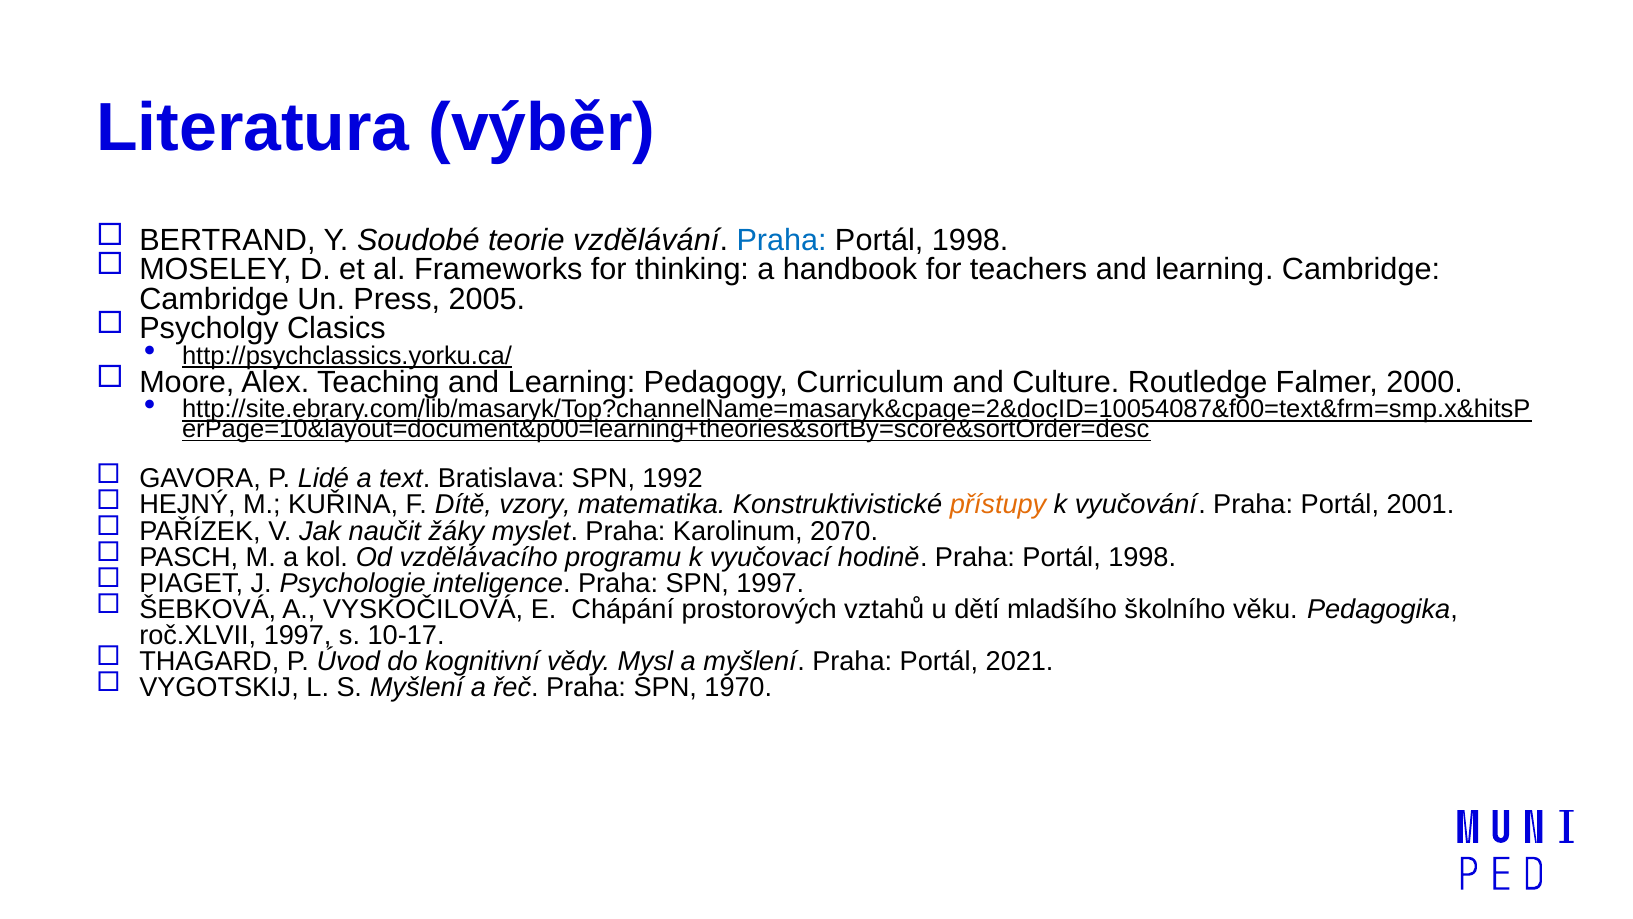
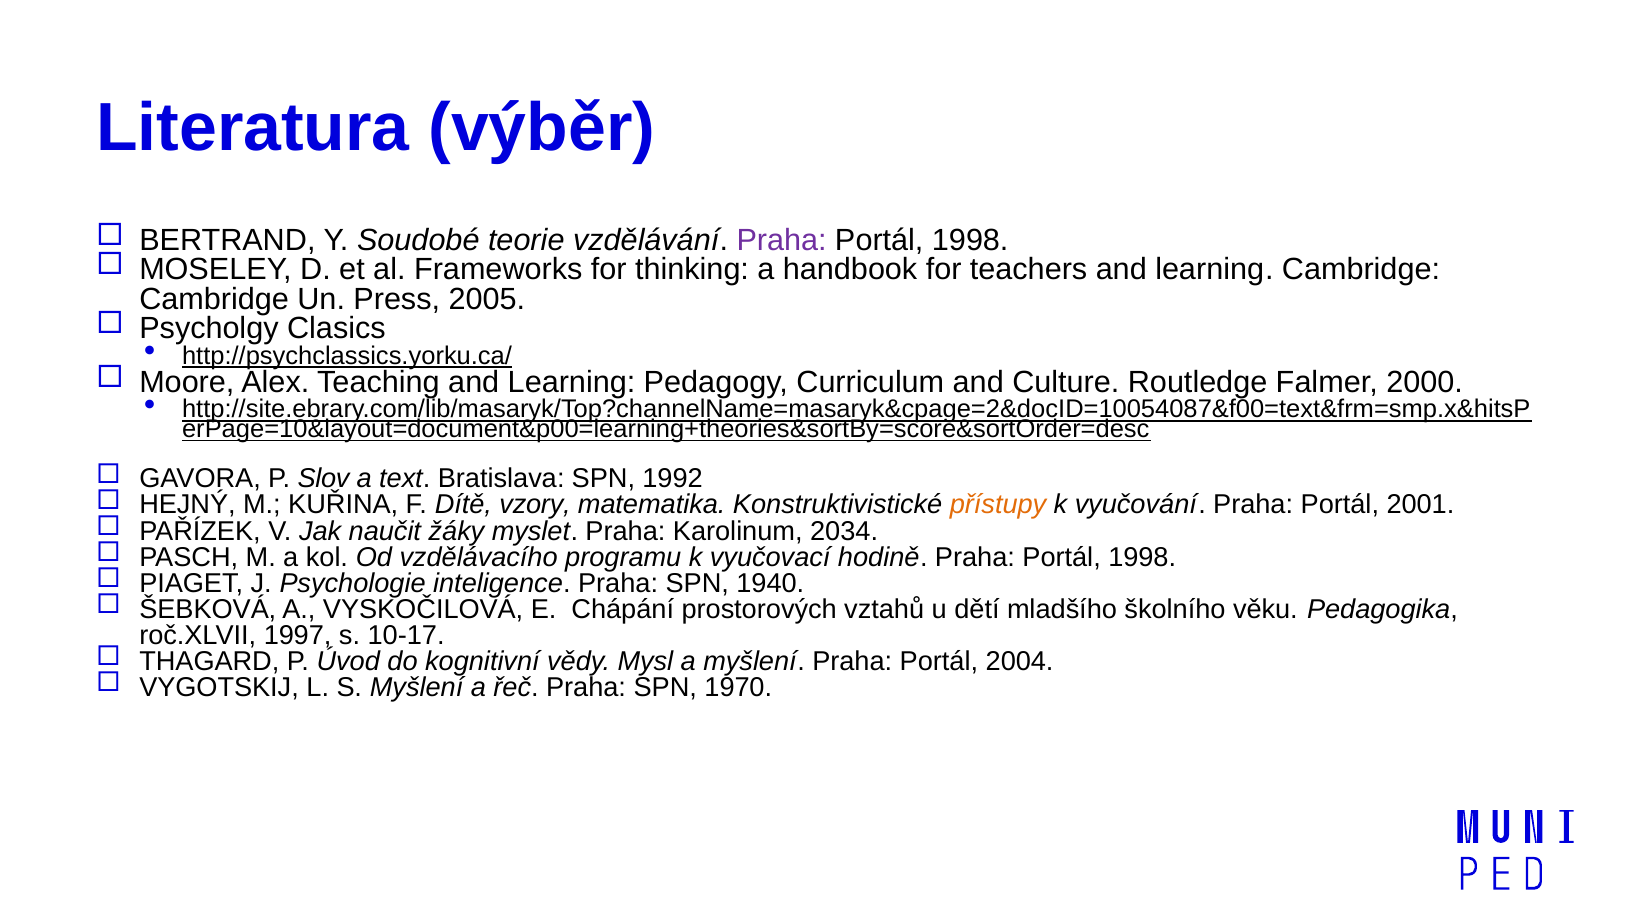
Praha colour: blue -> purple (782, 240)
Lidé: Lidé -> Slov (324, 479)
2070: 2070 -> 2034 (844, 531)
SPN 1997: 1997 -> 1940 (770, 583)
2021: 2021 -> 2004 (1020, 661)
